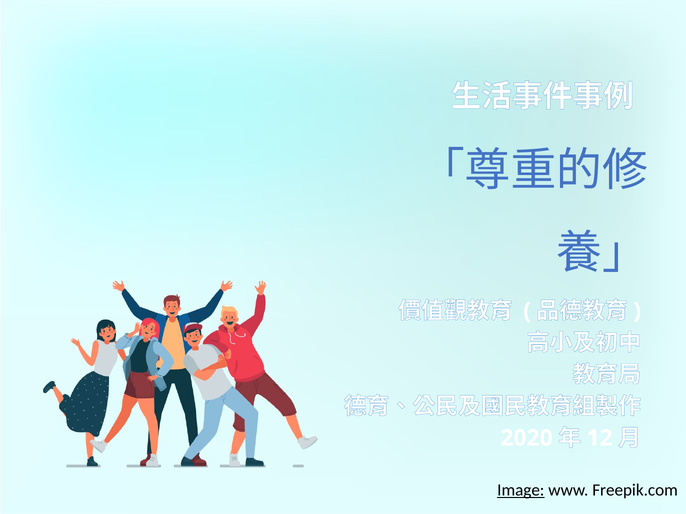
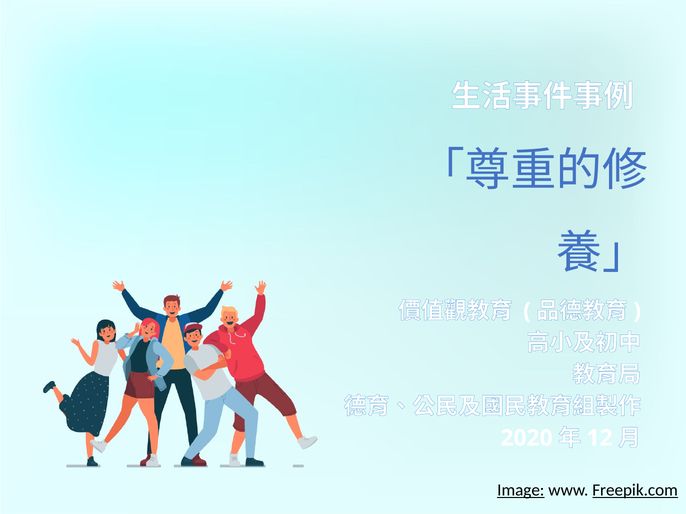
Freepik.com underline: none -> present (635, 491)
